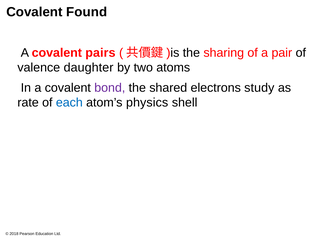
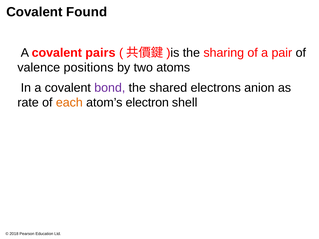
daughter: daughter -> positions (89, 68)
study: study -> anion (259, 88)
each colour: blue -> orange (69, 103)
physics: physics -> electron (147, 103)
